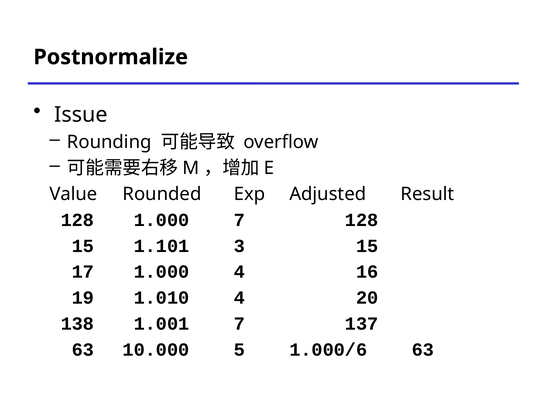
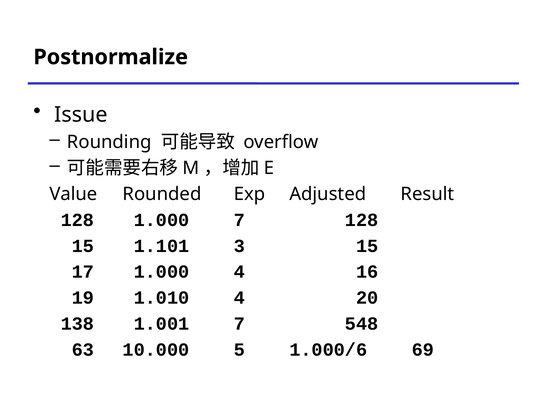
137: 137 -> 548 (362, 324)
1.000/6 63: 63 -> 69 (423, 350)
